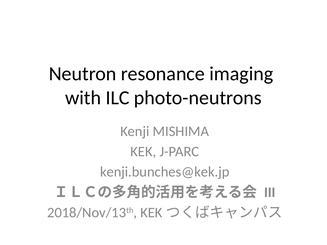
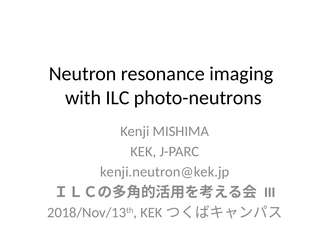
kenji.bunches@kek.jp: kenji.bunches@kek.jp -> kenji.neutron@kek.jp (165, 172)
